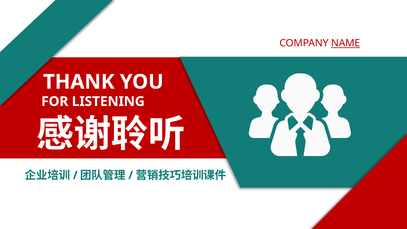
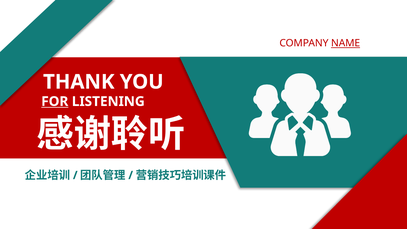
FOR underline: none -> present (55, 101)
